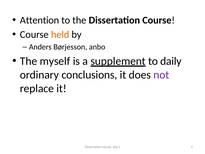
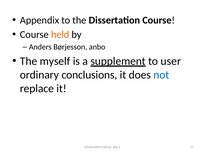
Attention: Attention -> Appendix (40, 20)
daily: daily -> user (171, 61)
not colour: purple -> blue (161, 75)
